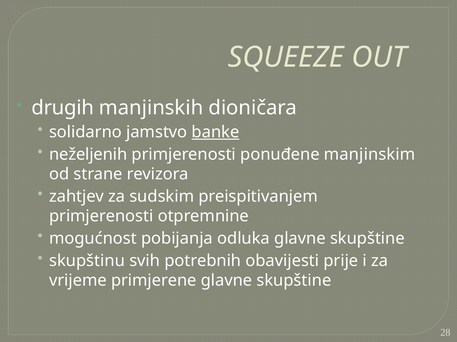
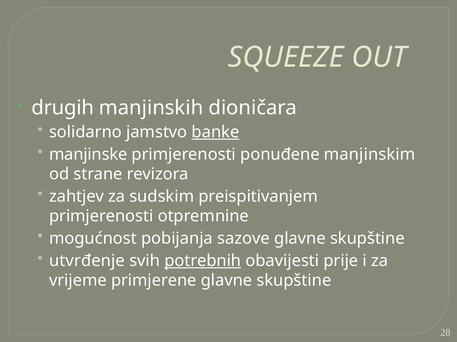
neželjenih: neželjenih -> manjinske (88, 155)
odluka: odluka -> sazove (244, 239)
skupštinu: skupštinu -> utvrđenje (87, 261)
potrebnih underline: none -> present (203, 261)
